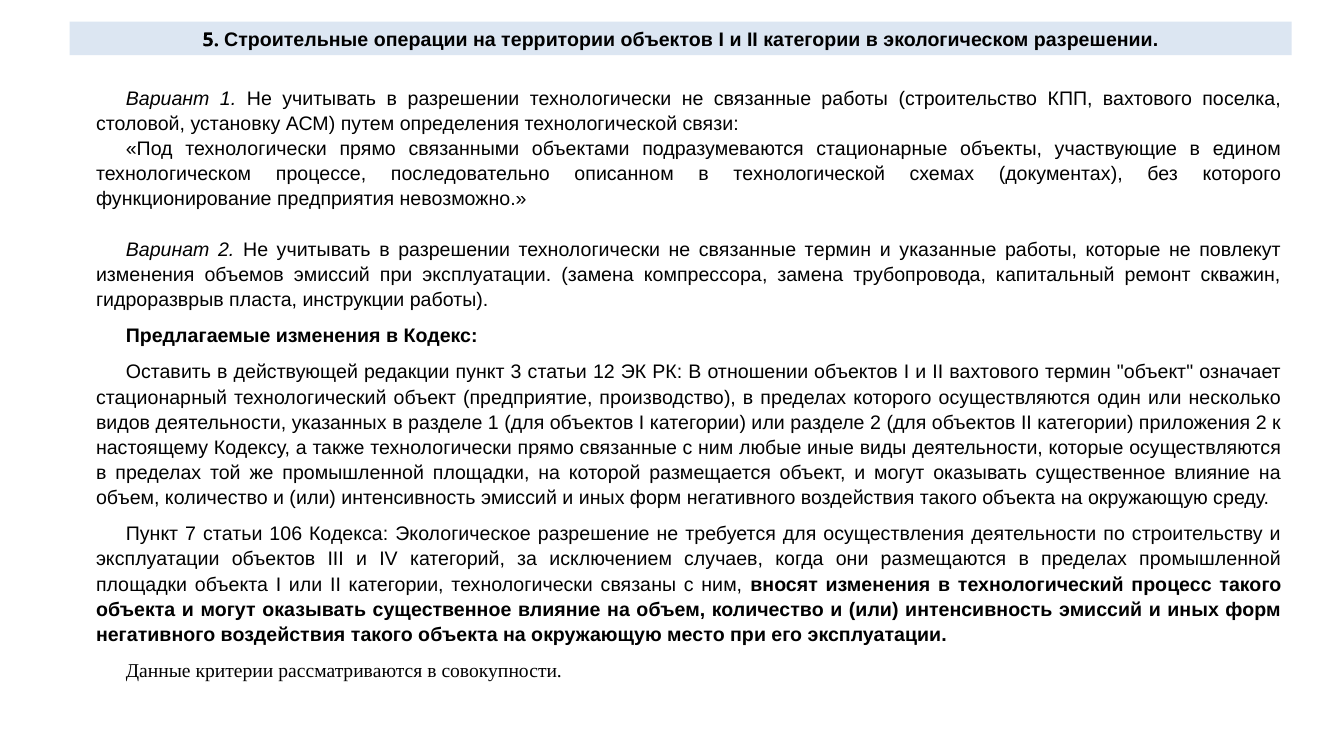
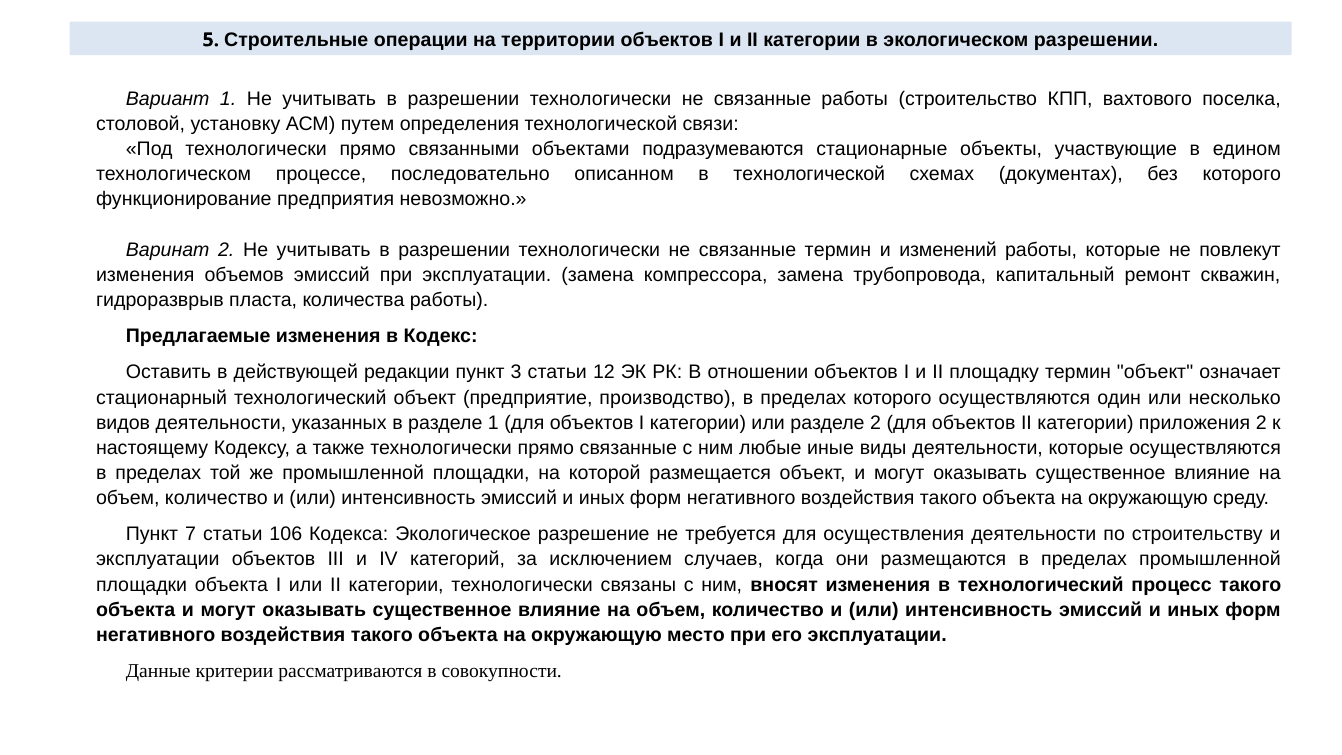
указанные: указанные -> изменений (948, 250)
инструкции: инструкции -> количества (353, 300)
II вахтового: вахтового -> площадку (994, 372)
